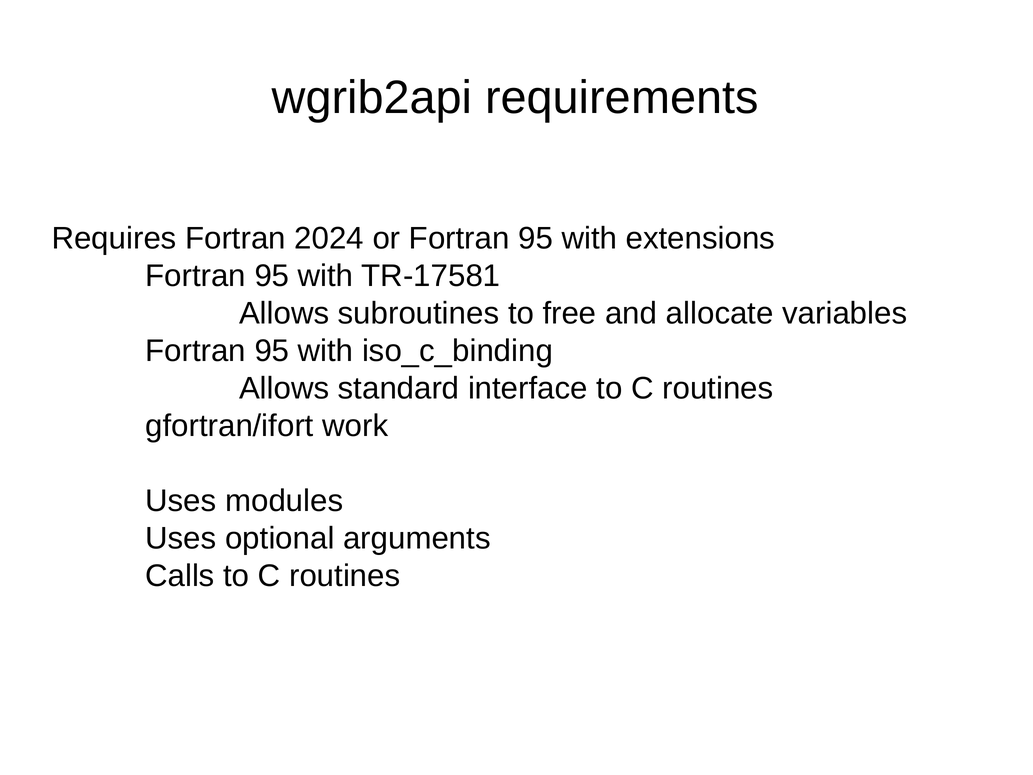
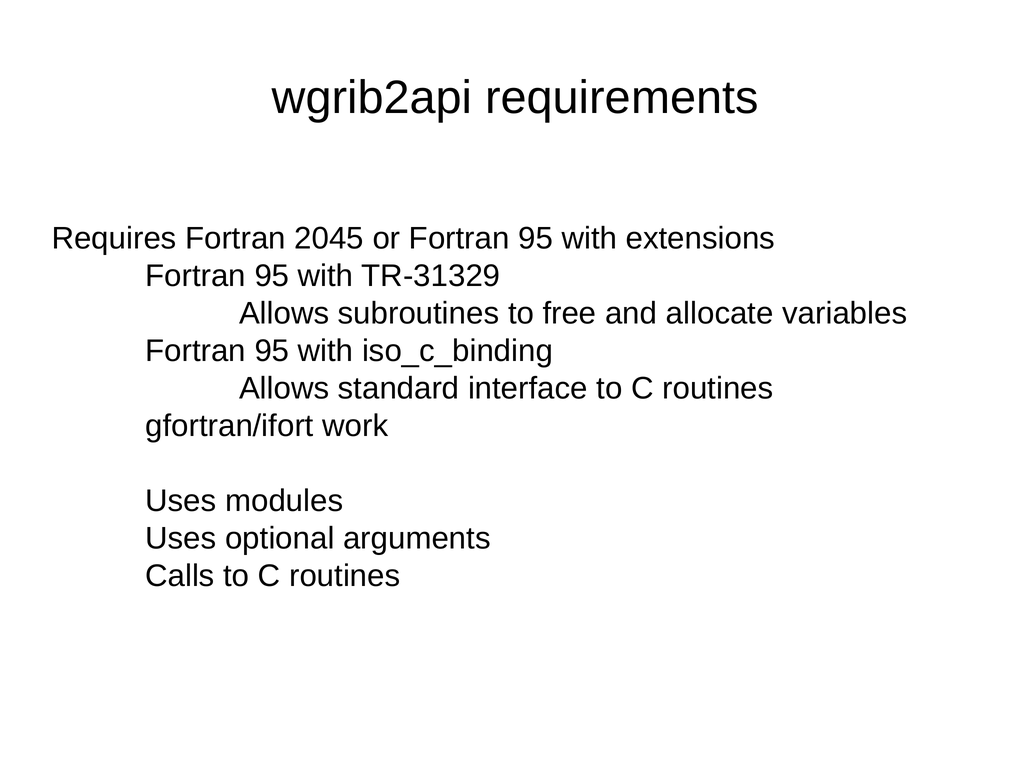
2024: 2024 -> 2045 (329, 239)
TR-17581: TR-17581 -> TR-31329 (431, 276)
